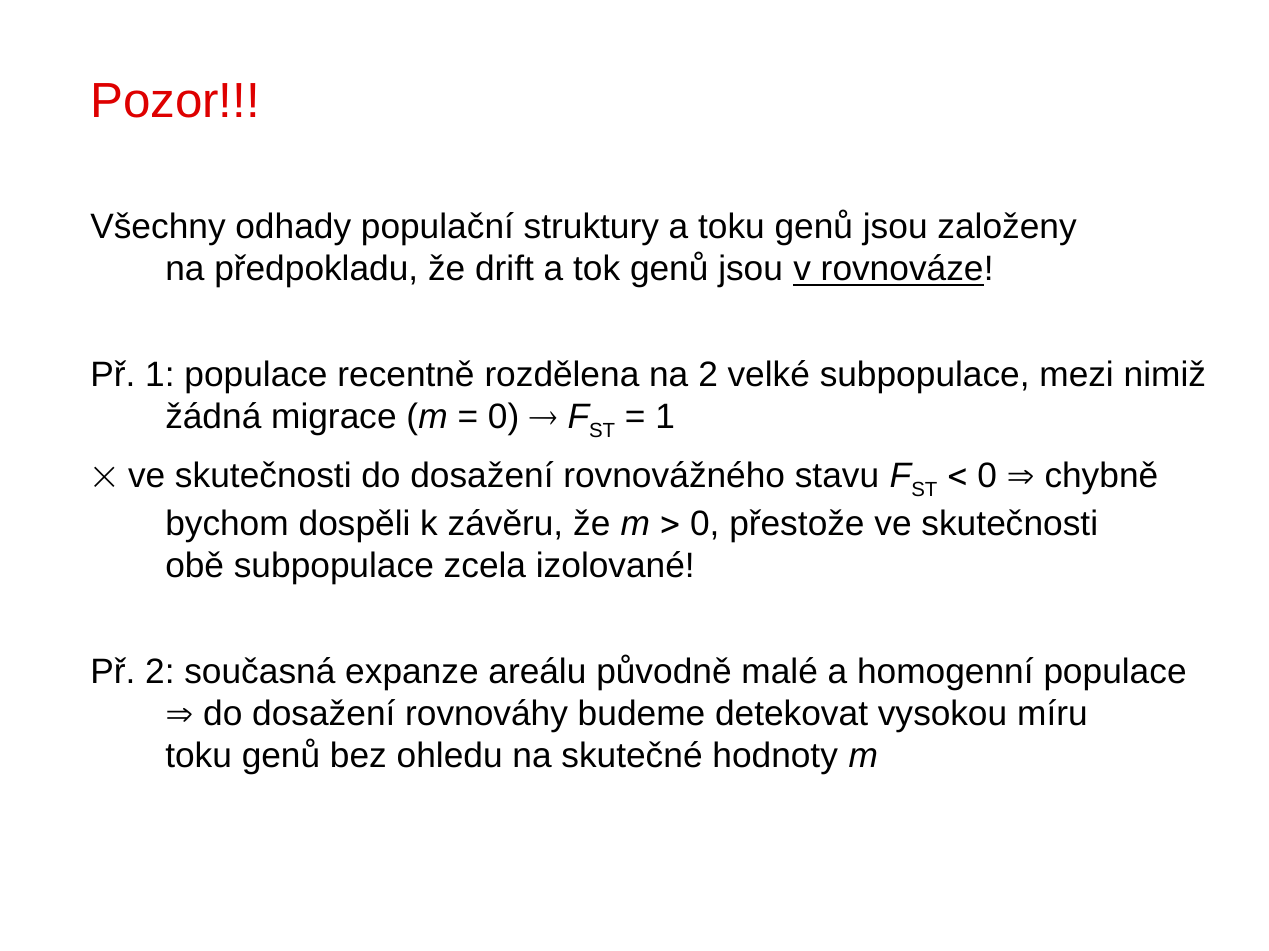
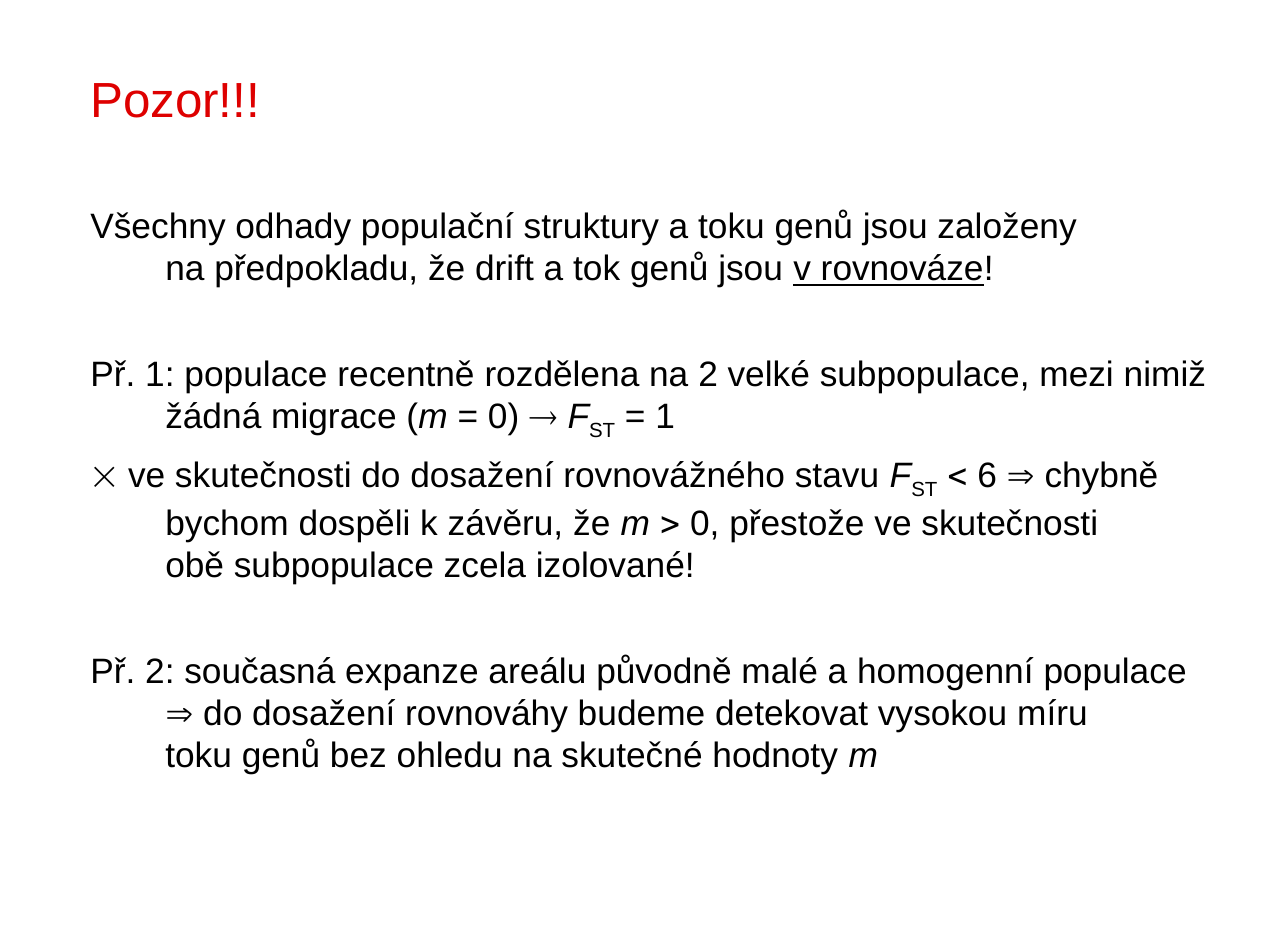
0: 0 -> 6 (987, 476)
